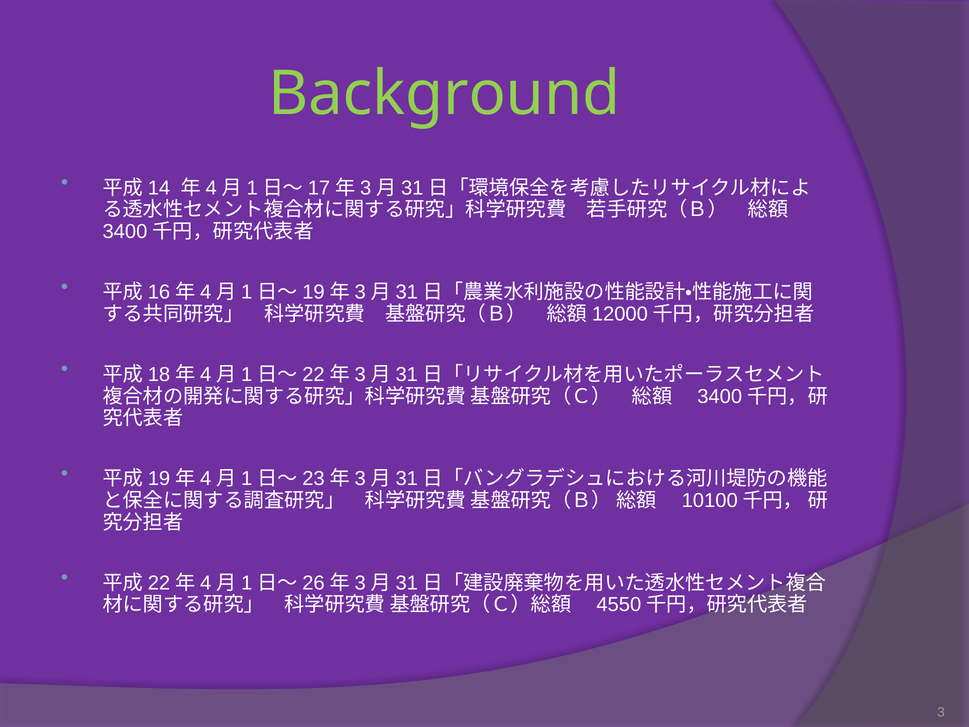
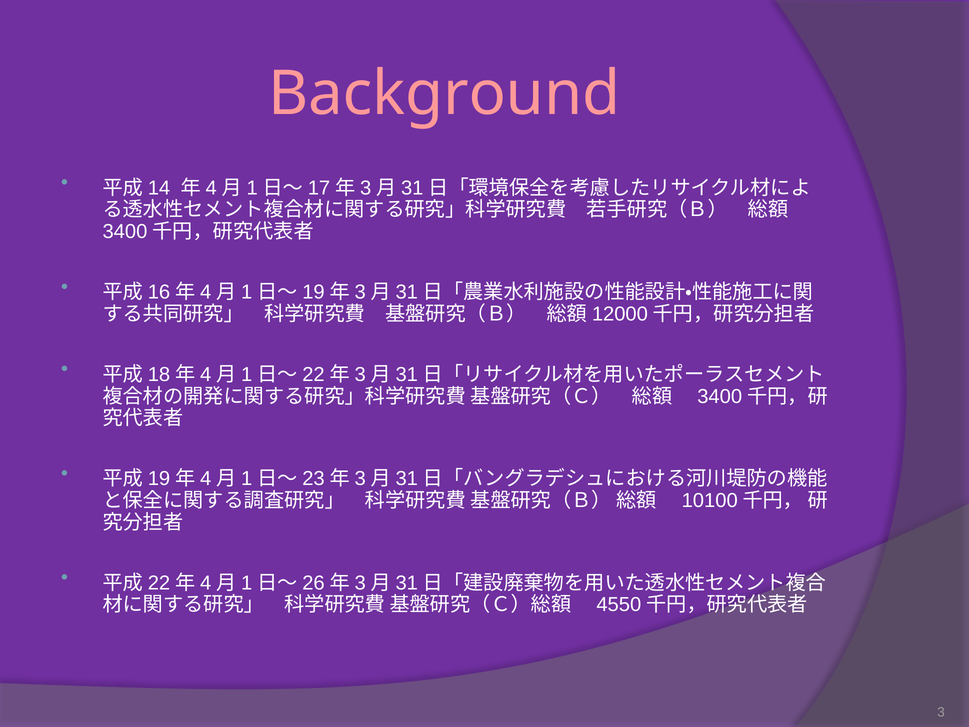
Background colour: light green -> pink (444, 94)
